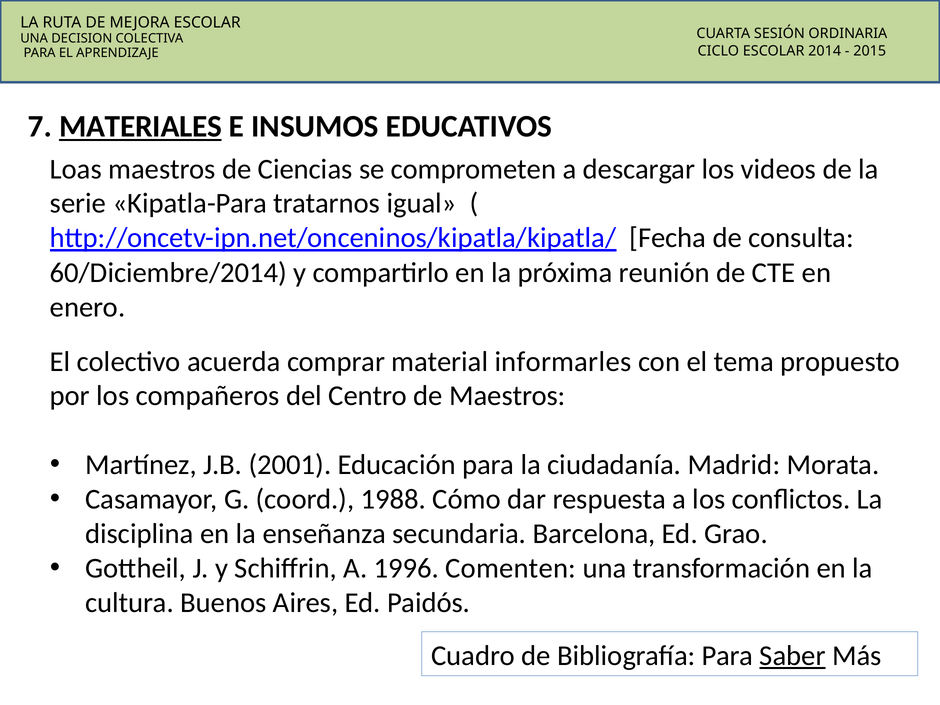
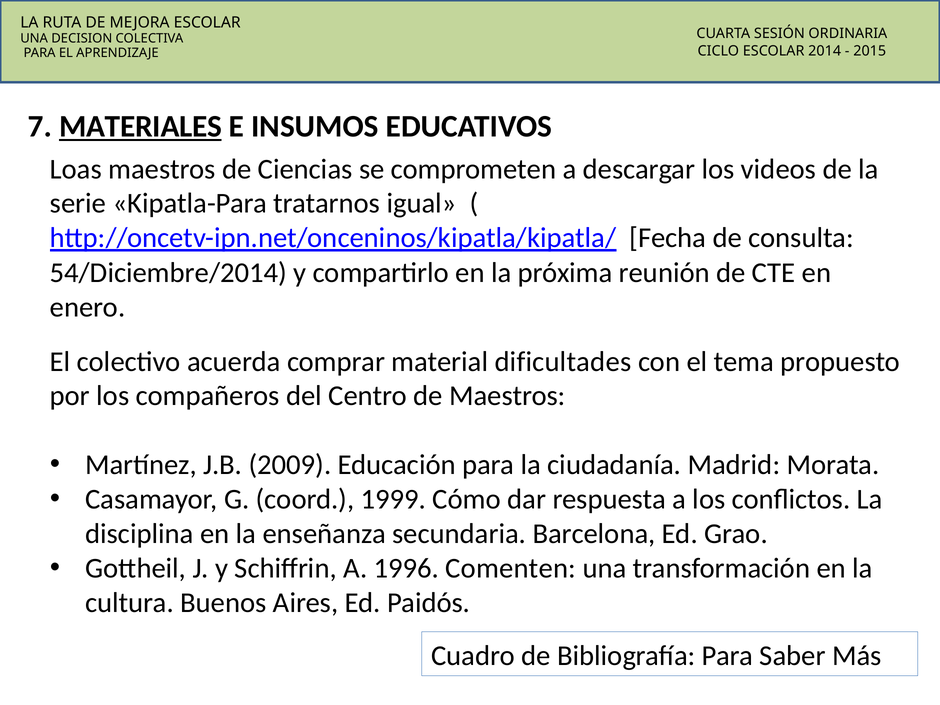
60/Diciembre/2014: 60/Diciembre/2014 -> 54/Diciembre/2014 (168, 273)
informarles: informarles -> dificultades (563, 362)
2001: 2001 -> 2009 (290, 465)
1988: 1988 -> 1999 (393, 499)
Saber underline: present -> none (792, 656)
